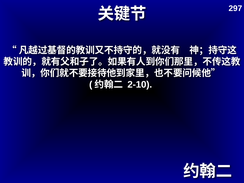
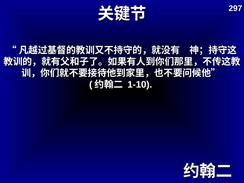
2-10: 2-10 -> 1-10 (140, 85)
